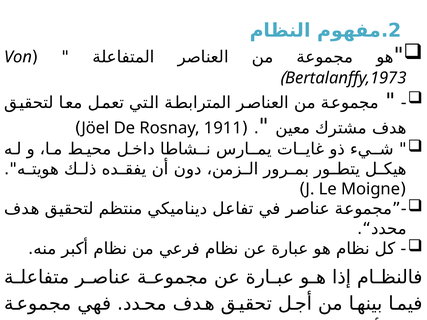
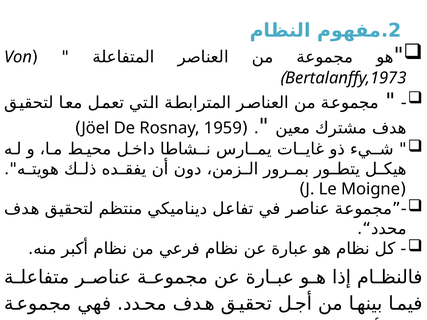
1911: 1911 -> 1959 (223, 128)
